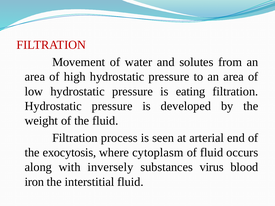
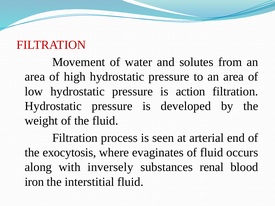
eating: eating -> action (190, 92)
cytoplasm: cytoplasm -> evaginates (158, 153)
virus: virus -> renal (212, 167)
